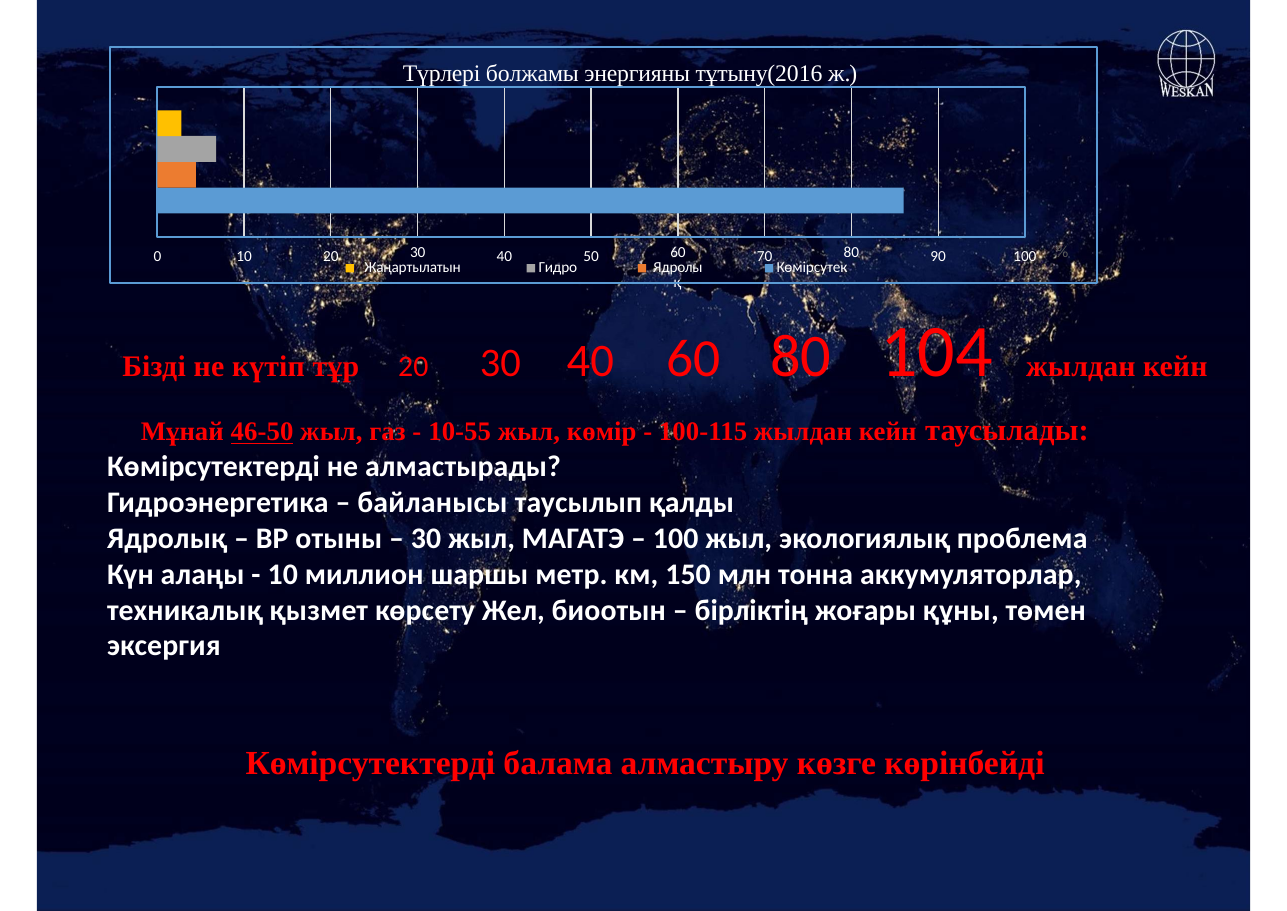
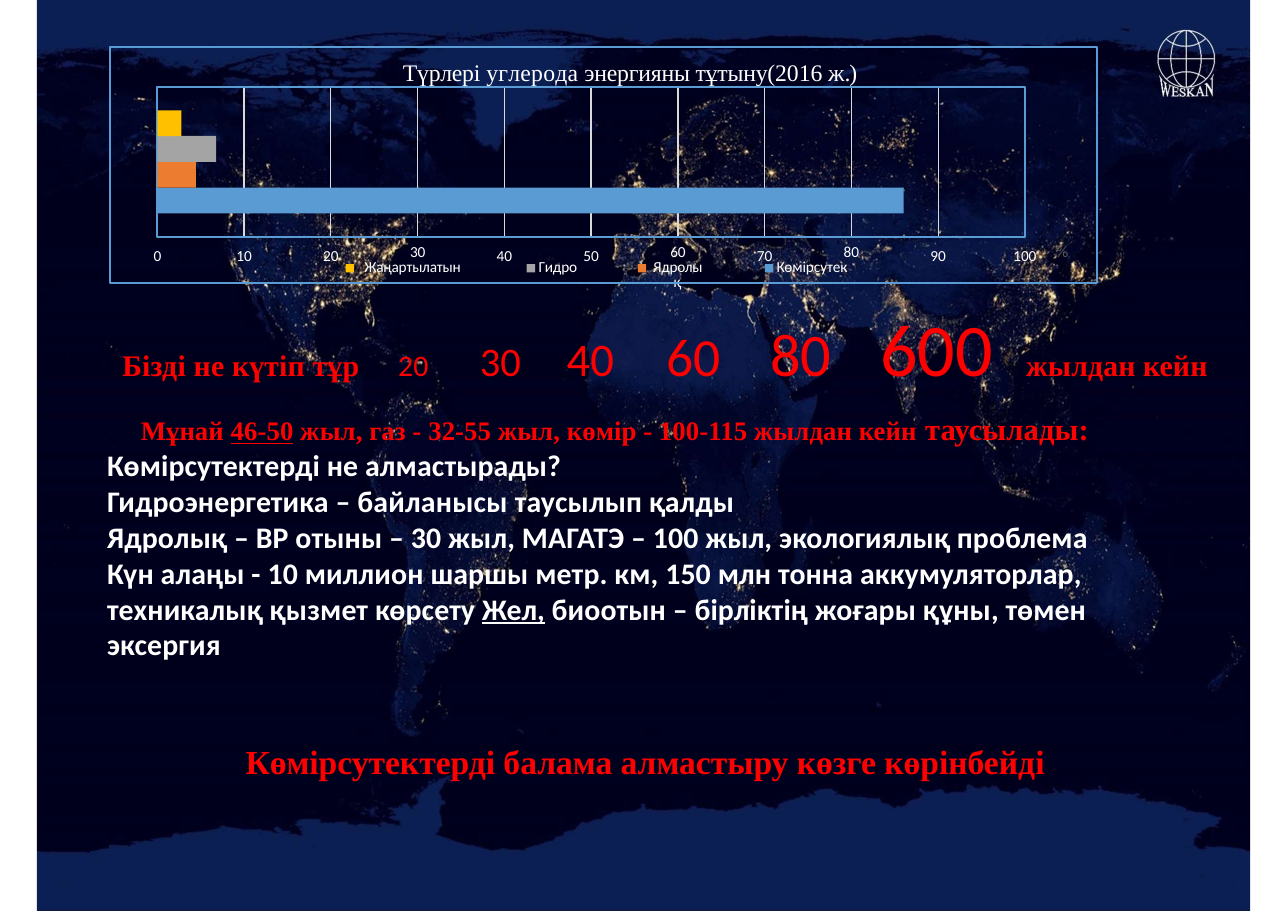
болжамы: болжамы -> углерода (532, 74)
104: 104 -> 600 (937, 352)
10-55: 10-55 -> 32-55 (460, 432)
Жел underline: none -> present (513, 610)
